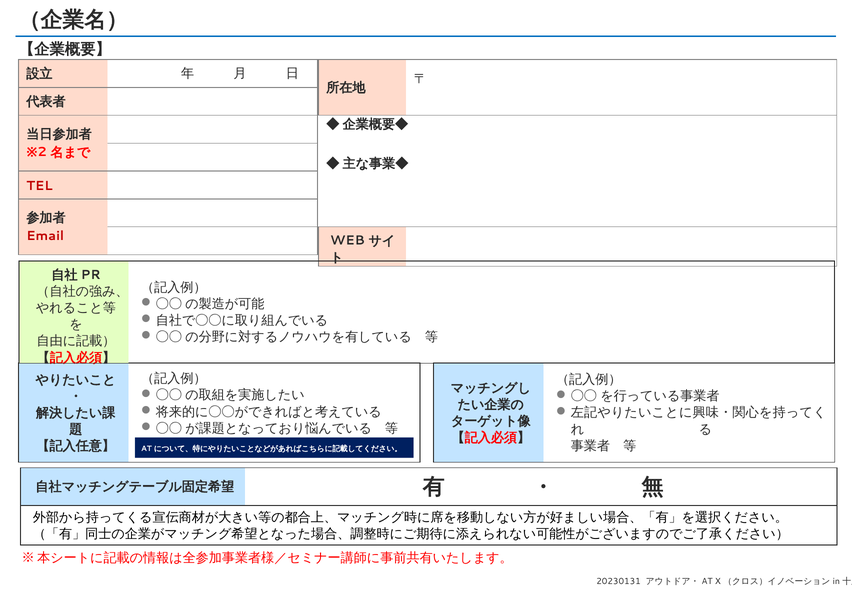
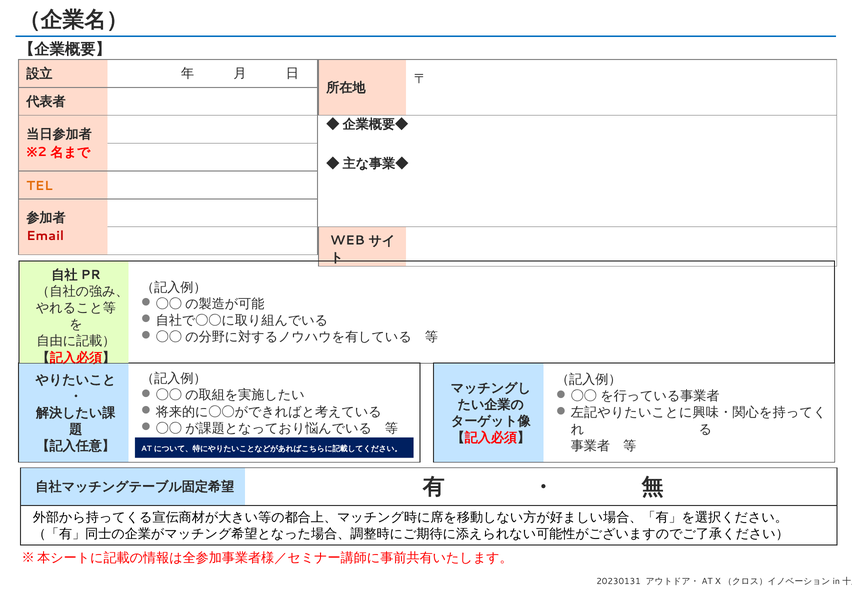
TEL colour: red -> orange (39, 186)
